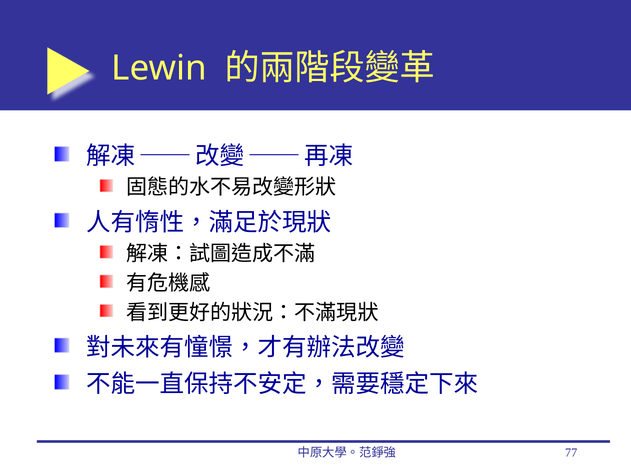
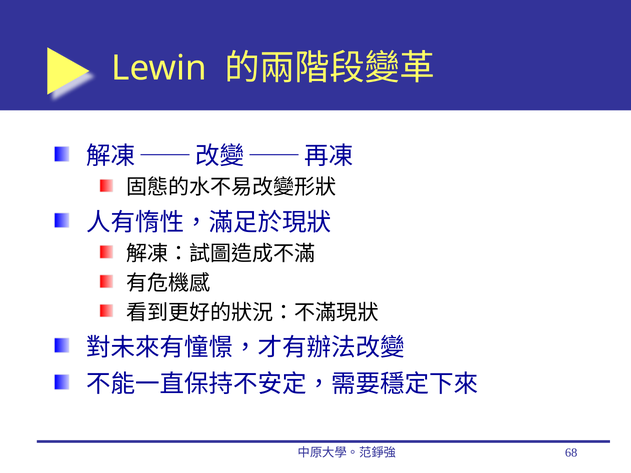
77: 77 -> 68 (571, 453)
